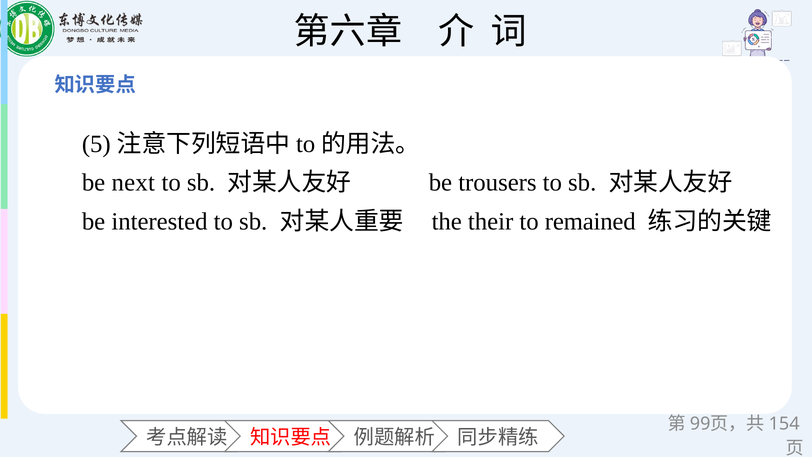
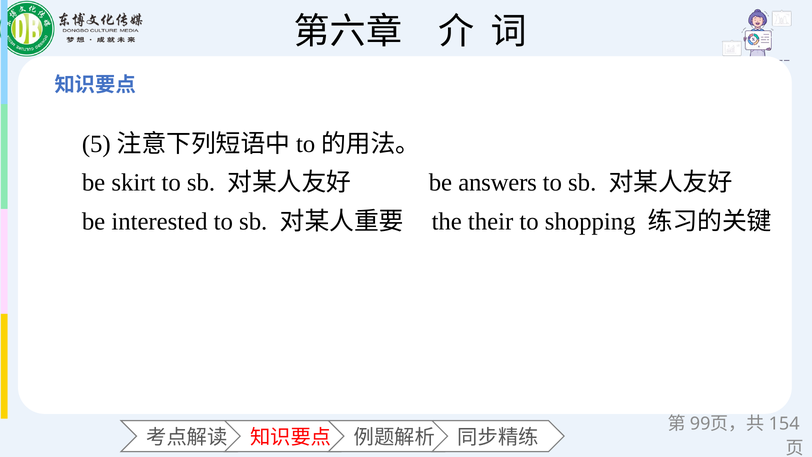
next: next -> skirt (133, 183)
trousers: trousers -> answers (498, 183)
remained: remained -> shopping (590, 221)
